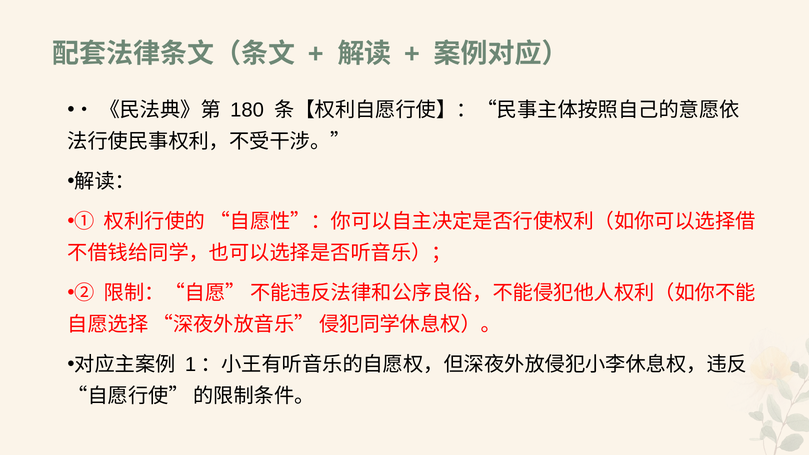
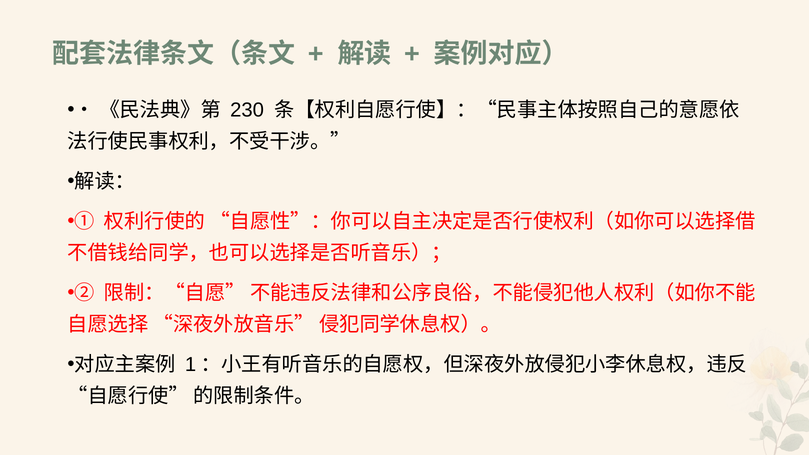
180: 180 -> 230 (247, 110)
